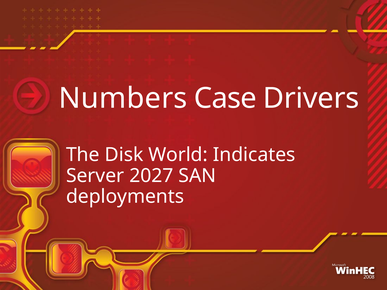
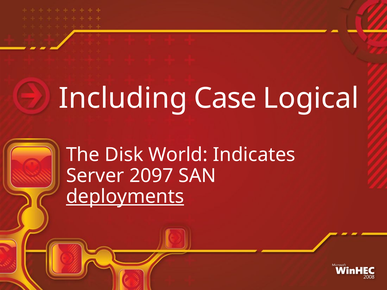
Numbers: Numbers -> Including (123, 99)
Drivers: Drivers -> Logical (311, 99)
2027: 2027 -> 2097 (151, 176)
deployments underline: none -> present (125, 197)
